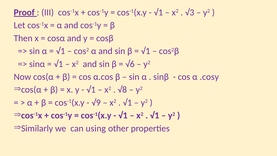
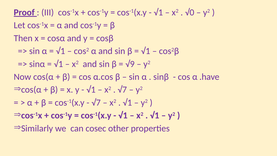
√3: √3 -> √0 (190, 12)
√6: √6 -> √9 (130, 64)
.cosy: .cosy -> .have (209, 77)
√8: √8 -> √7 (122, 90)
√9: √9 -> √7 (96, 103)
using: using -> cosec (96, 128)
